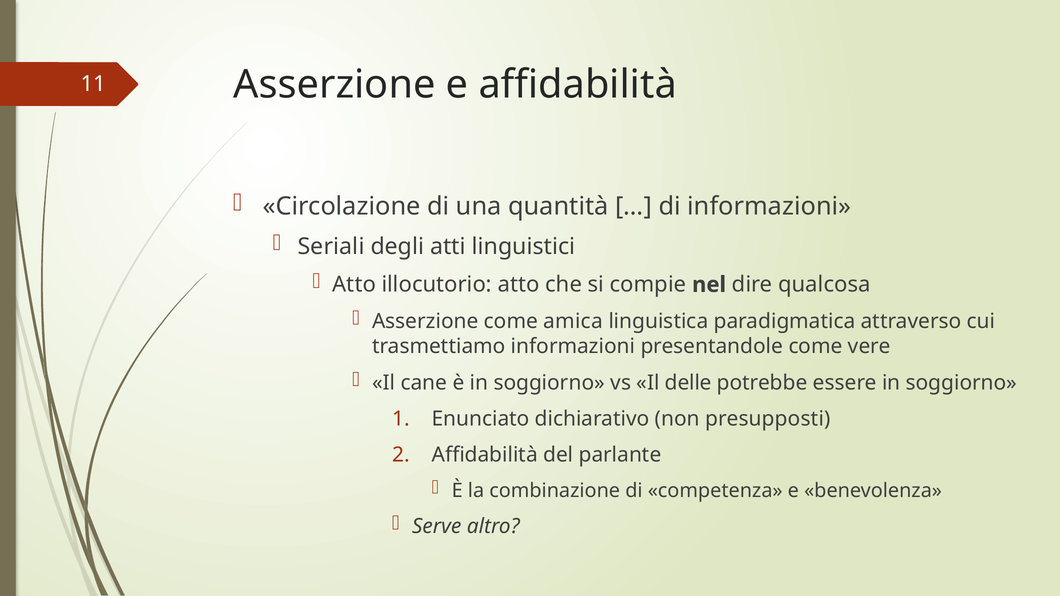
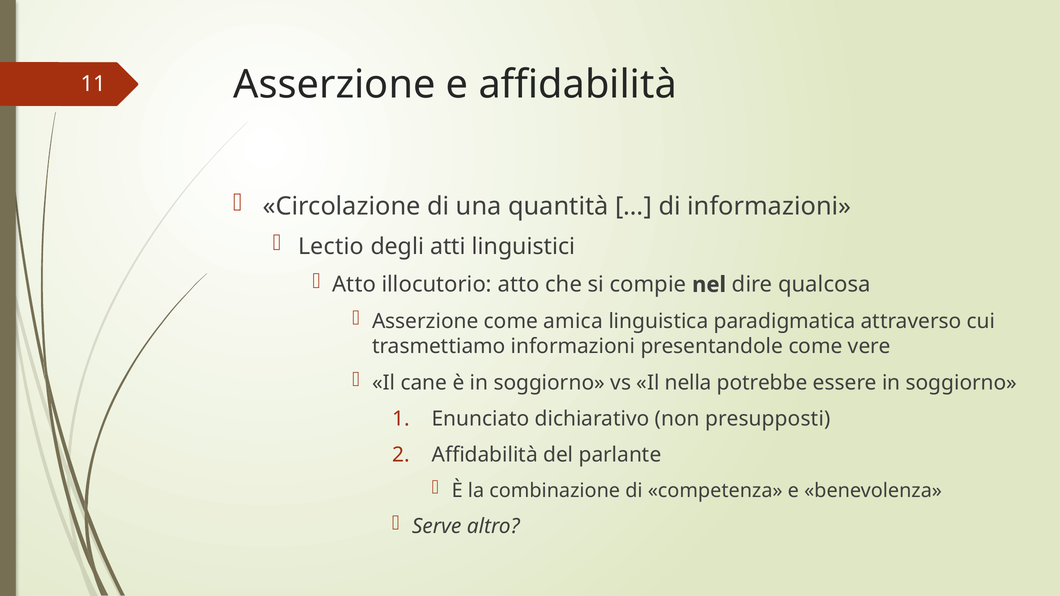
Seriali: Seriali -> Lectio (331, 247)
delle: delle -> nella (688, 383)
